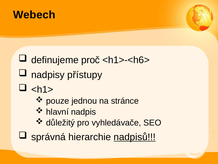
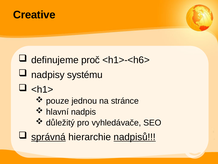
Webech: Webech -> Creative (34, 15)
přístupy: přístupy -> systému (85, 75)
správná underline: none -> present (48, 137)
